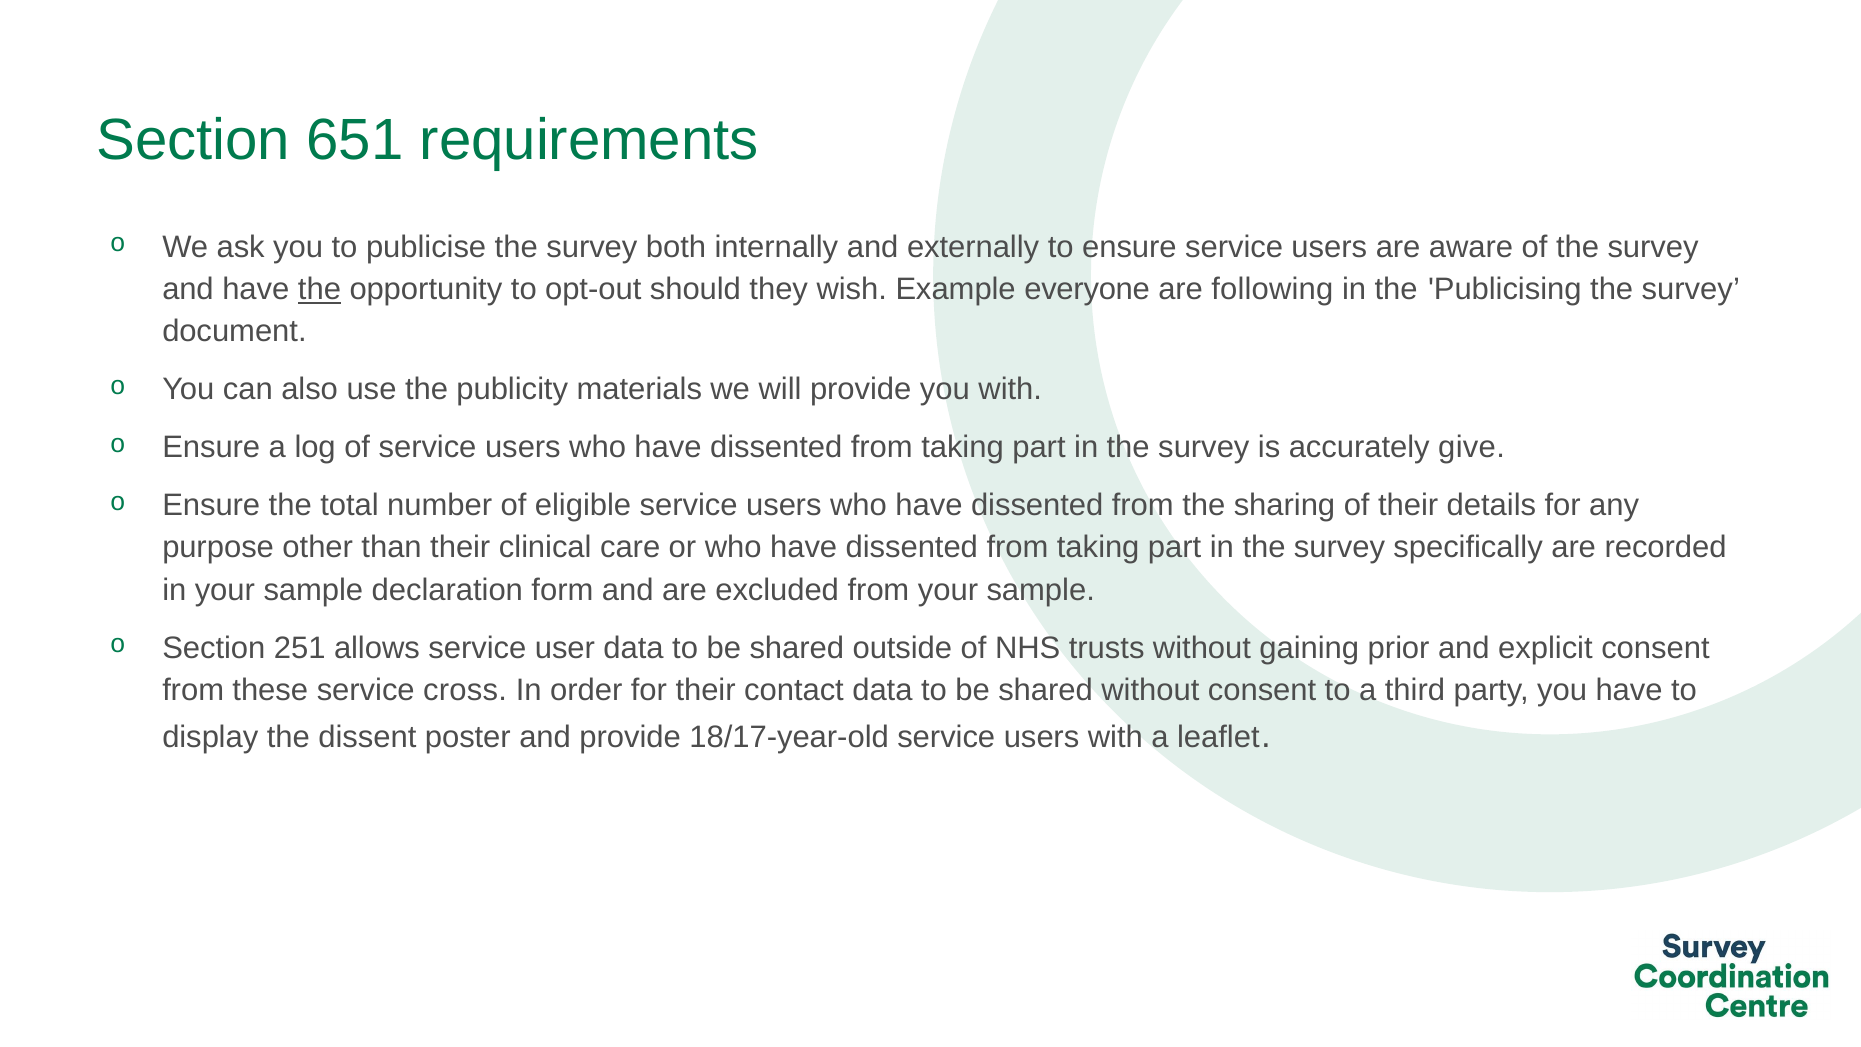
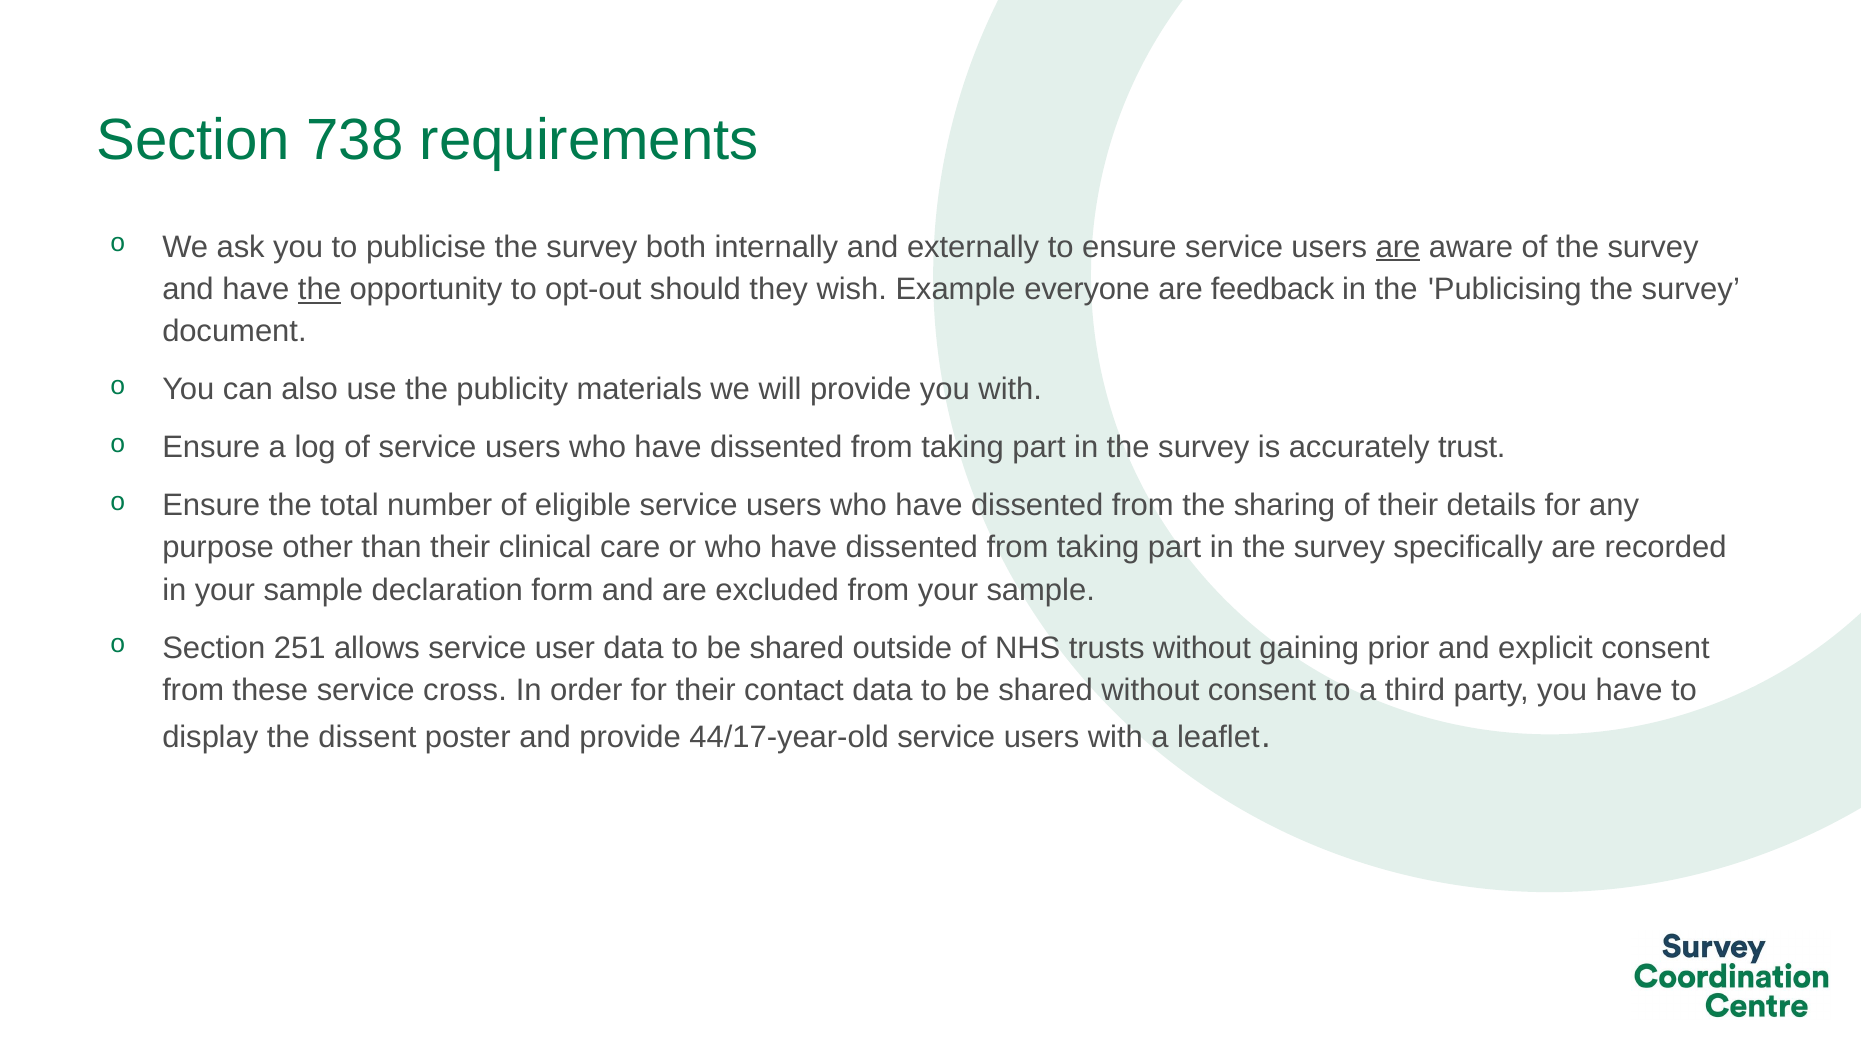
651: 651 -> 738 (355, 140)
are underline: none -> present (1398, 247)
following: following -> feedback (1273, 289)
give: give -> trust (1472, 447)
18/17-year-old: 18/17-year-old -> 44/17-year-old (789, 737)
